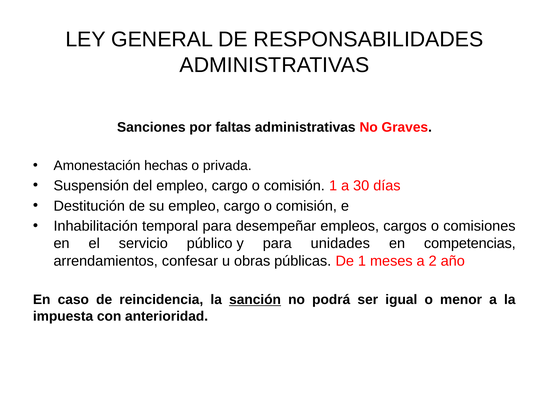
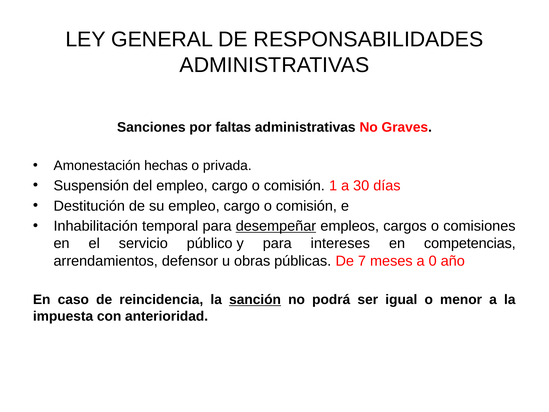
desempeñar underline: none -> present (276, 226)
unidades: unidades -> intereses (340, 243)
confesar: confesar -> defensor (190, 261)
De 1: 1 -> 7 (362, 261)
2: 2 -> 0 (433, 261)
